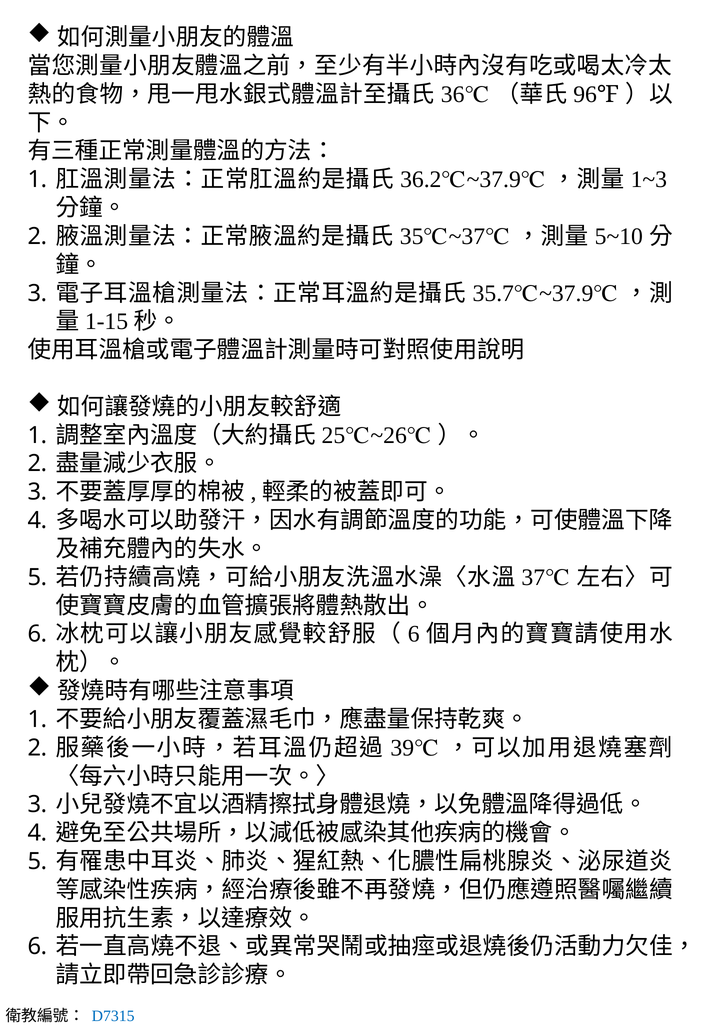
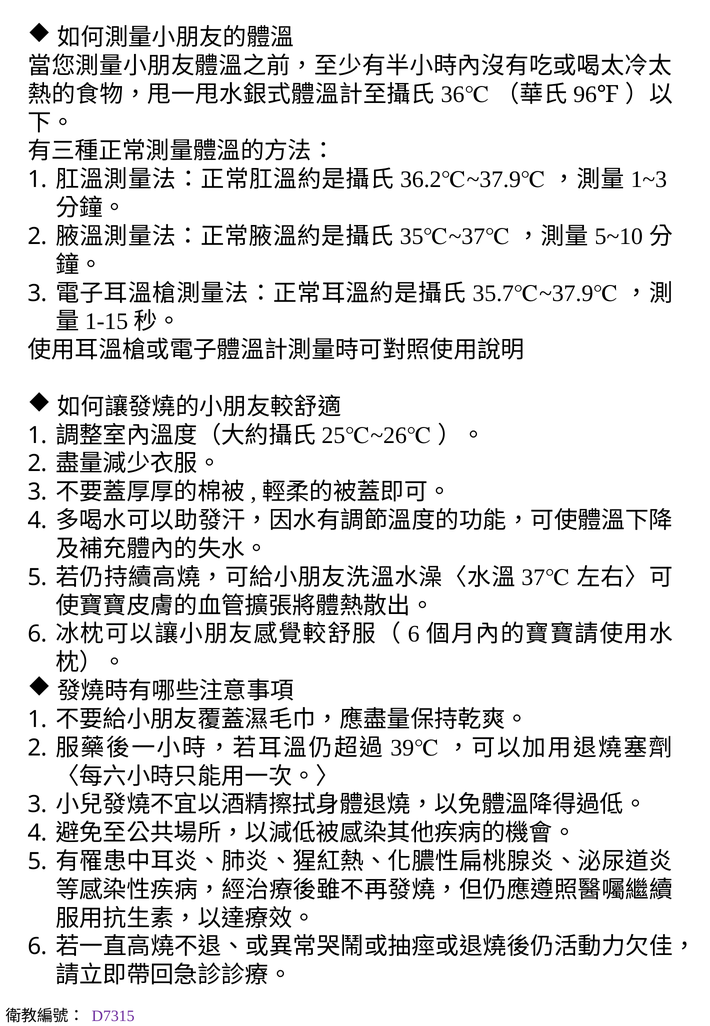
D7315 colour: blue -> purple (113, 1015)
